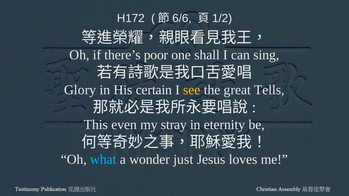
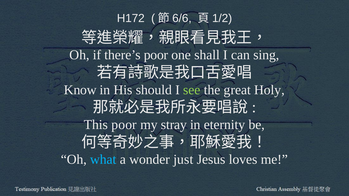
Glory: Glory -> Know (80, 90)
certain: certain -> should (154, 90)
see colour: yellow -> light green (192, 90)
Tells: Tells -> Holy (269, 90)
This even: even -> poor (124, 125)
